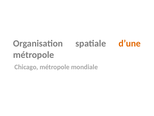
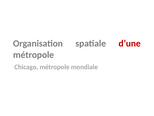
d’une colour: orange -> red (130, 43)
